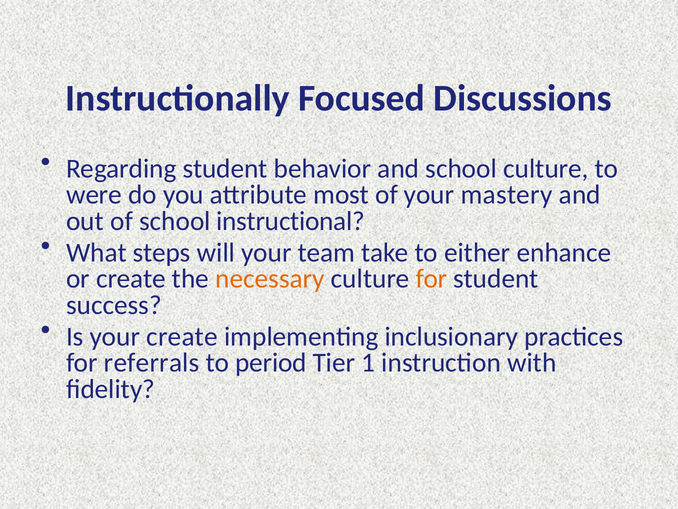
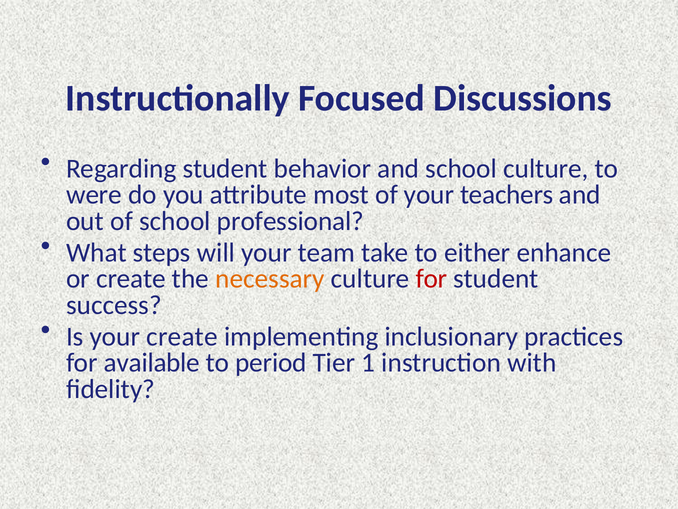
mastery: mastery -> teachers (507, 195)
instructional: instructional -> professional (290, 221)
for colour: orange -> red (431, 279)
referrals: referrals -> available (152, 363)
